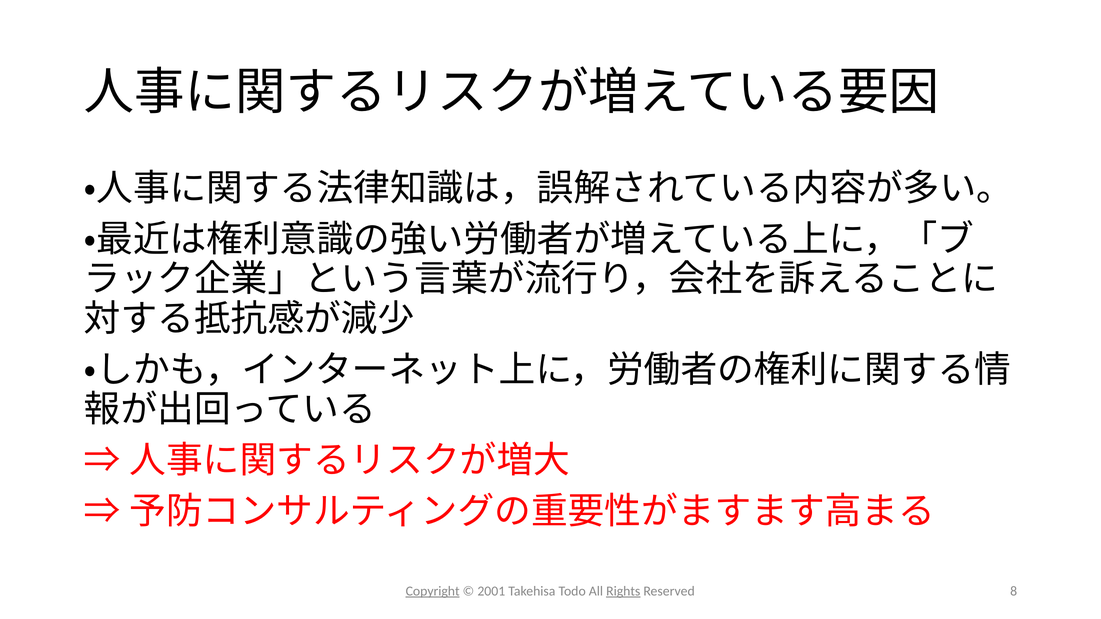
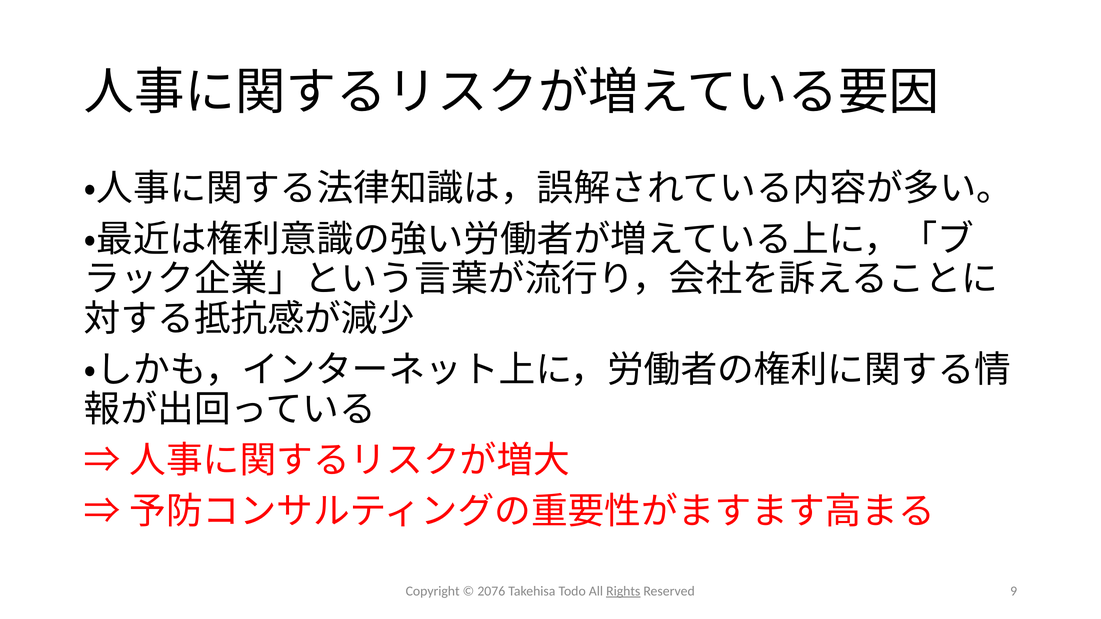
Copyright underline: present -> none (433, 591)
2001: 2001 -> 2076 (491, 591)
8: 8 -> 9 (1014, 591)
